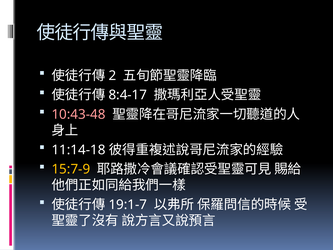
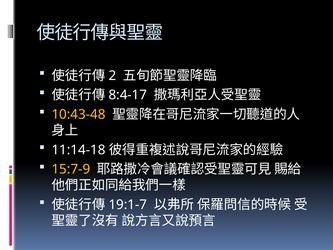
10:43-48 colour: pink -> yellow (79, 114)
